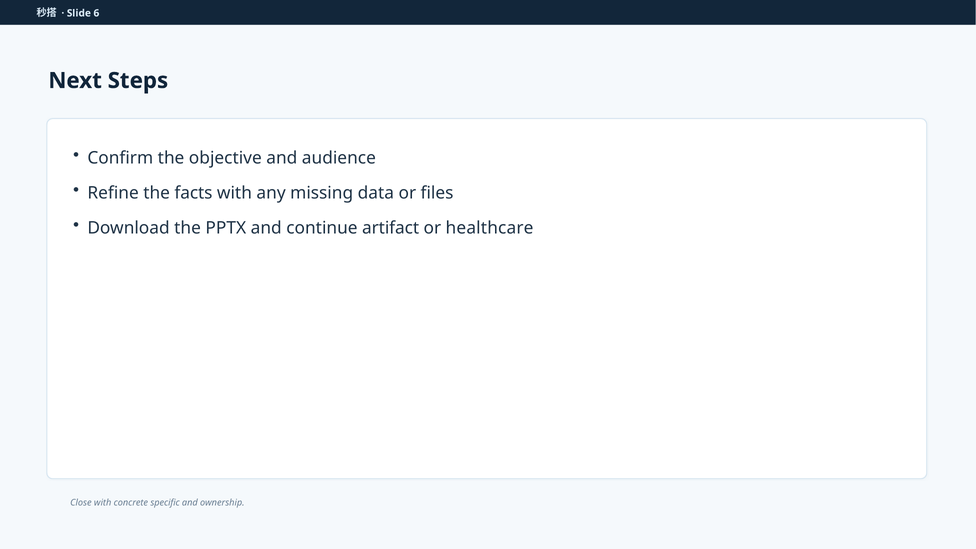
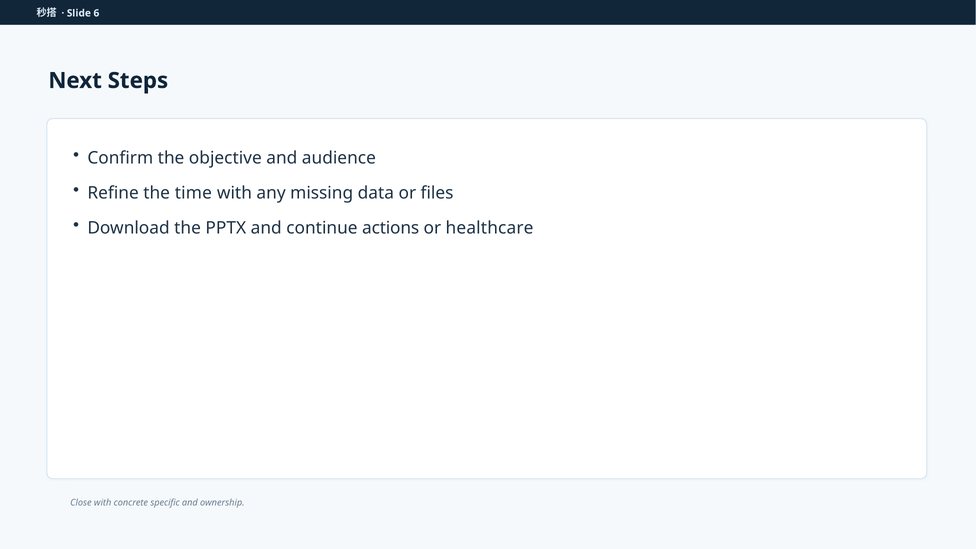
facts: facts -> time (193, 193)
artifact: artifact -> actions (391, 228)
